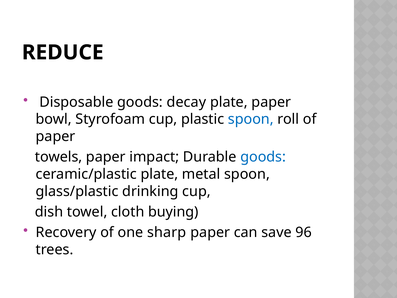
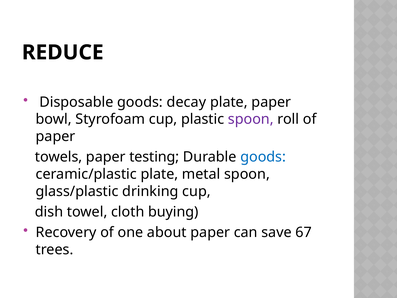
spoon colour: blue -> purple (251, 119)
impact: impact -> testing (154, 157)
sharp: sharp -> about (167, 232)
96: 96 -> 67 (304, 232)
